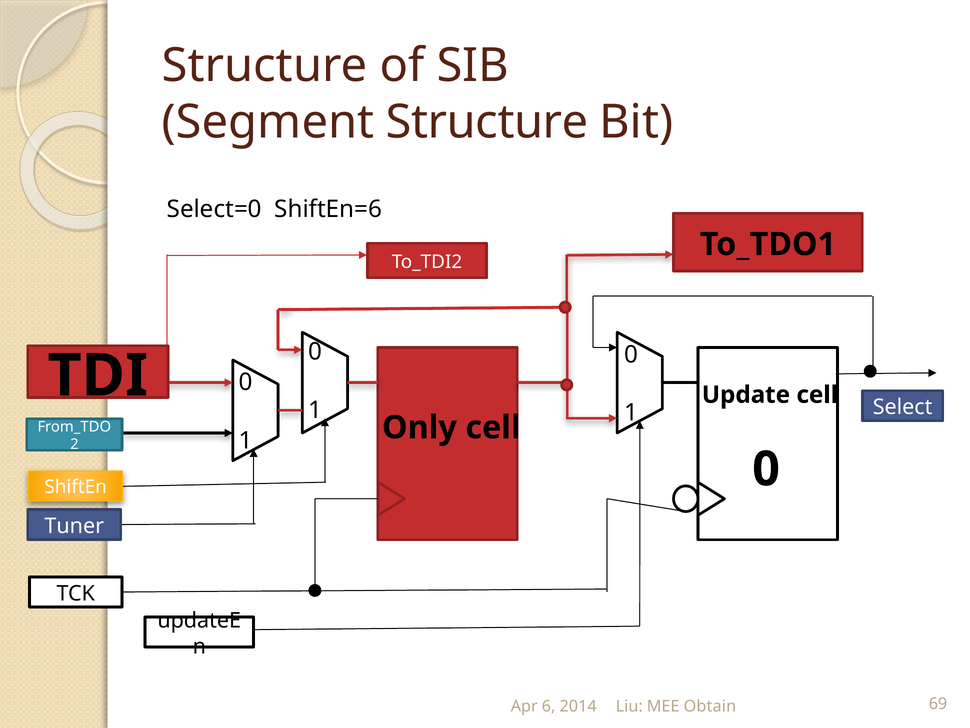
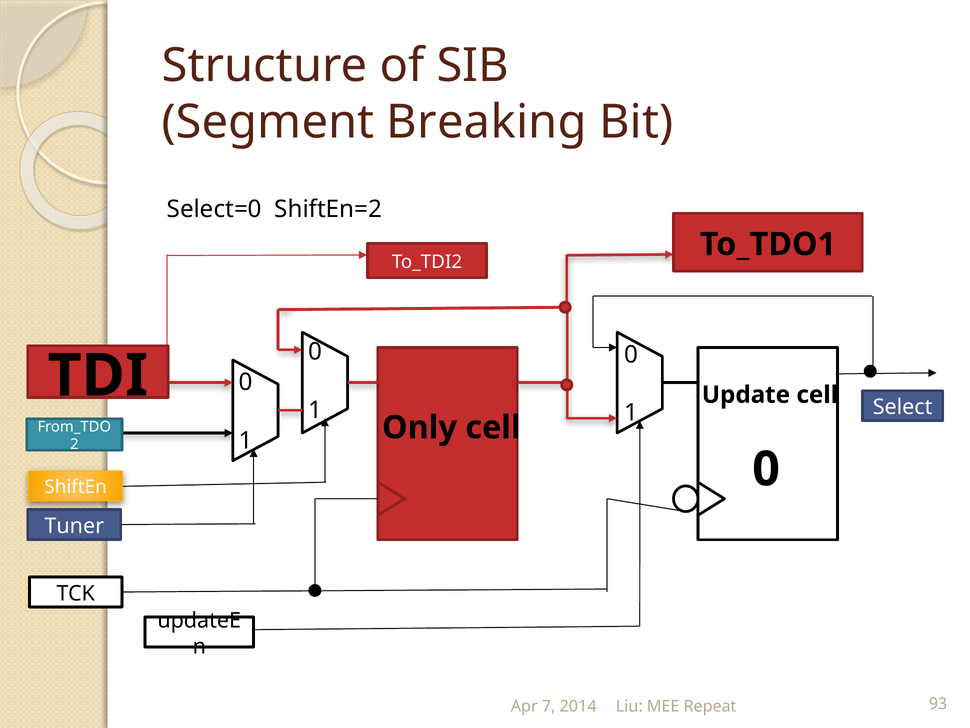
Segment Structure: Structure -> Breaking (487, 122)
ShiftEn=6: ShiftEn=6 -> ShiftEn=2 (328, 209)
6: 6 -> 7 (549, 706)
Obtain: Obtain -> Repeat (710, 706)
69: 69 -> 93 (938, 703)
